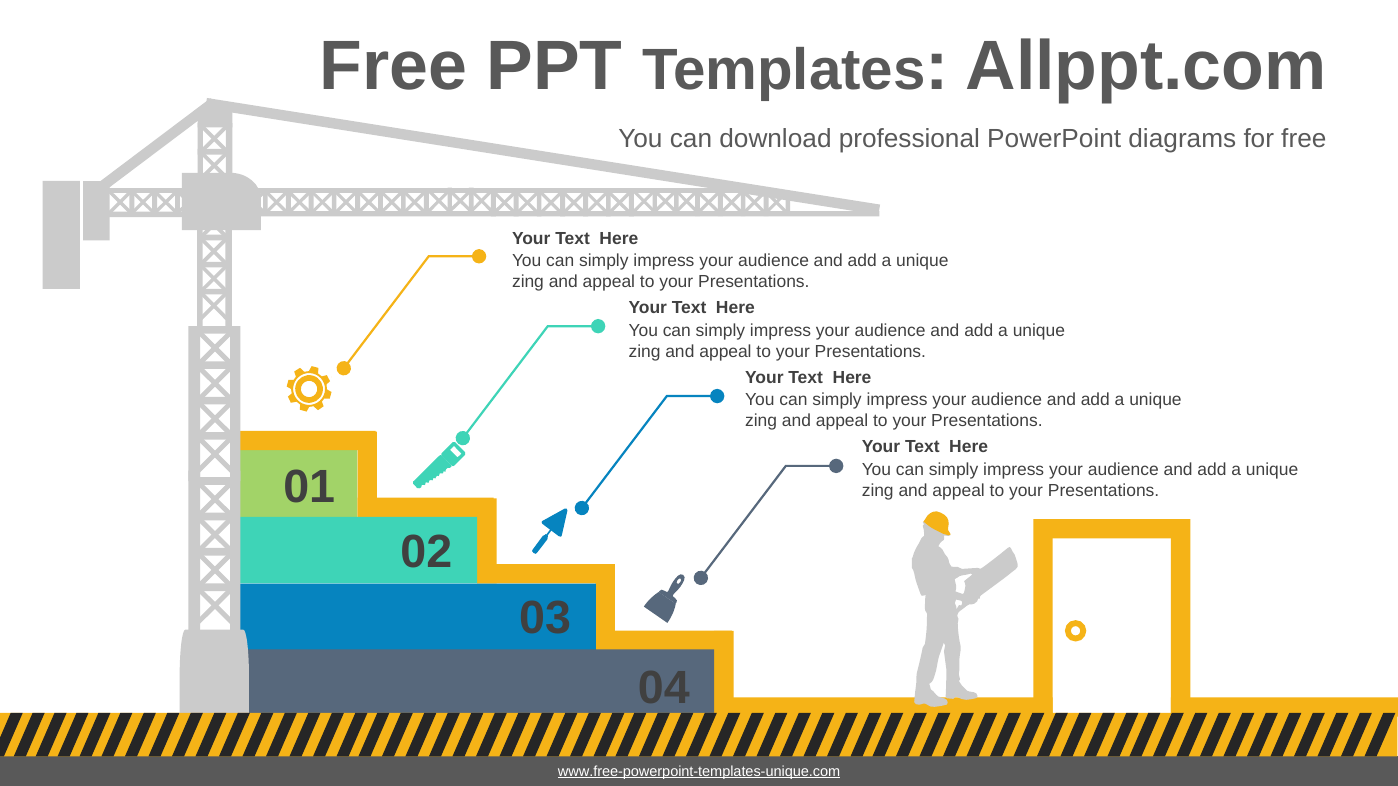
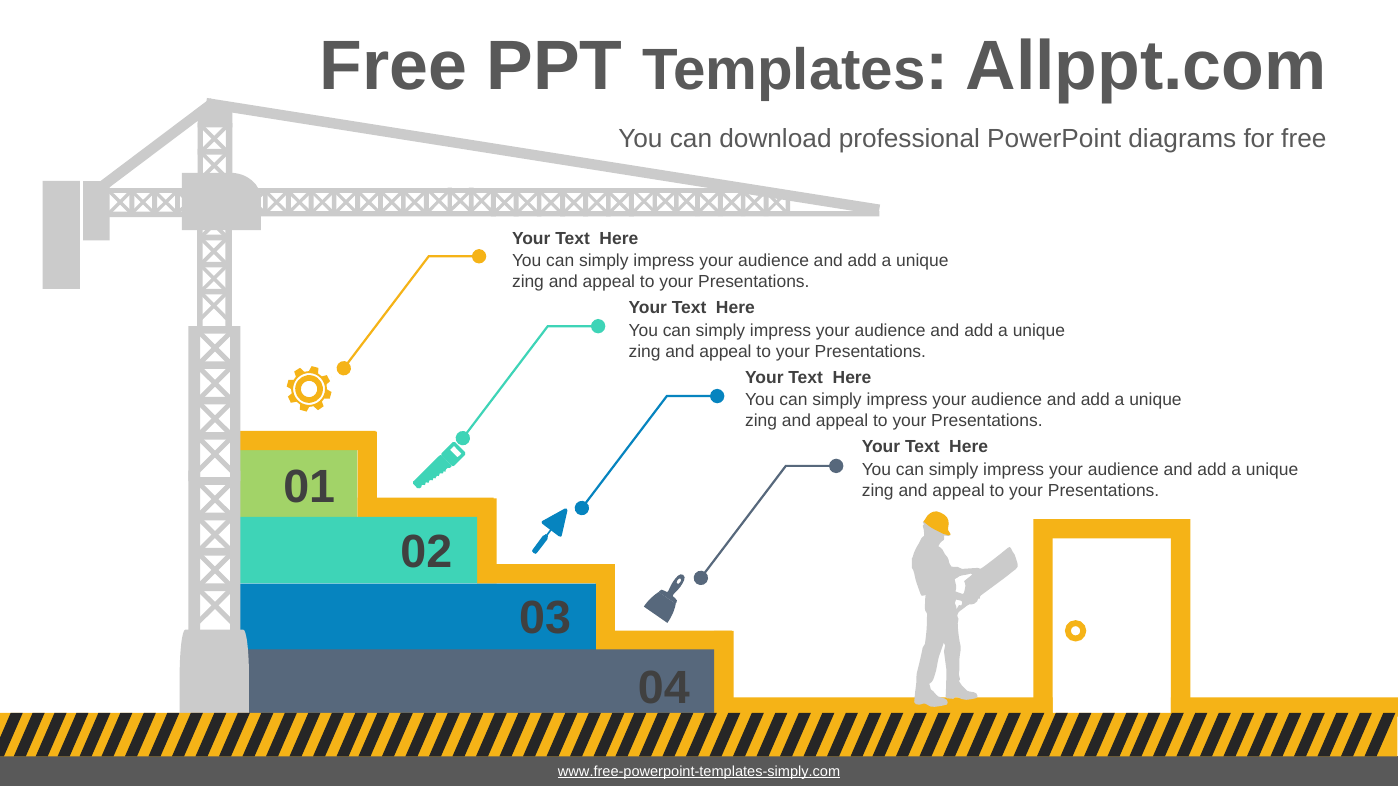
www.free-powerpoint-templates-unique.com: www.free-powerpoint-templates-unique.com -> www.free-powerpoint-templates-simply.com (699, 772)
